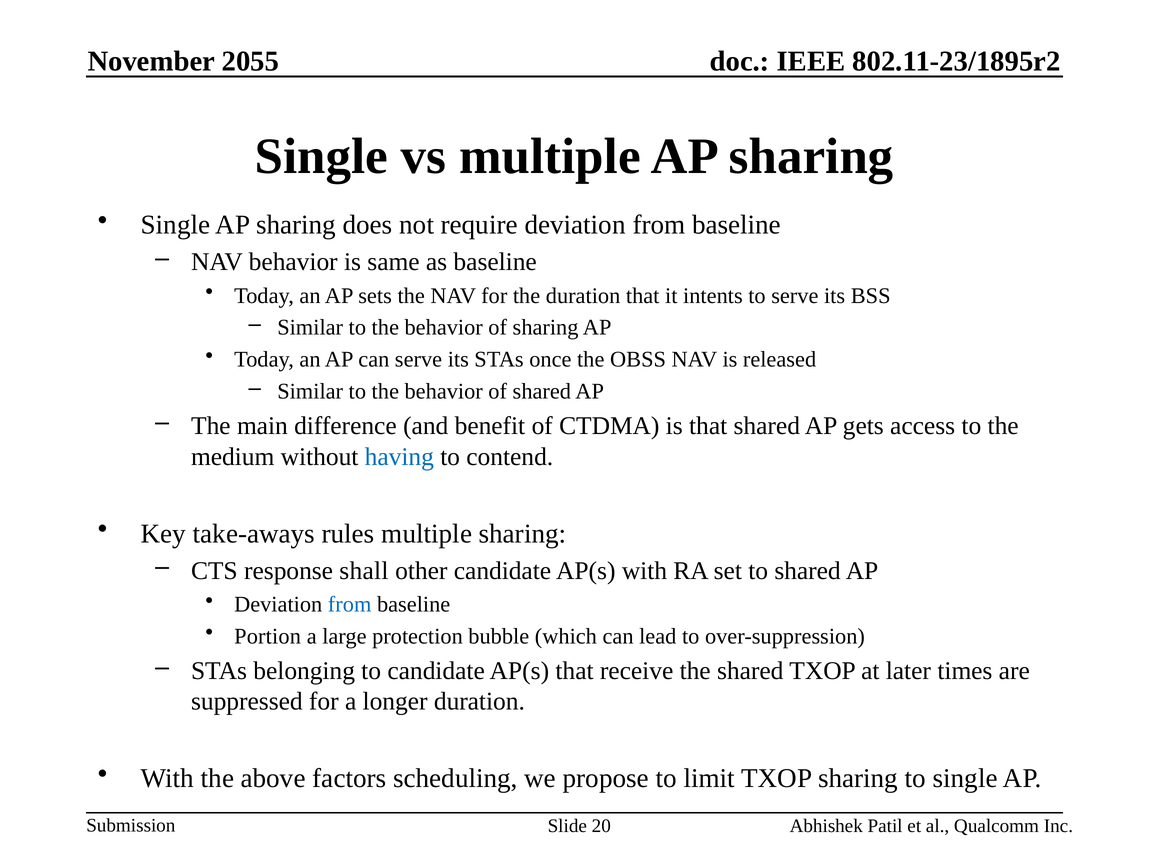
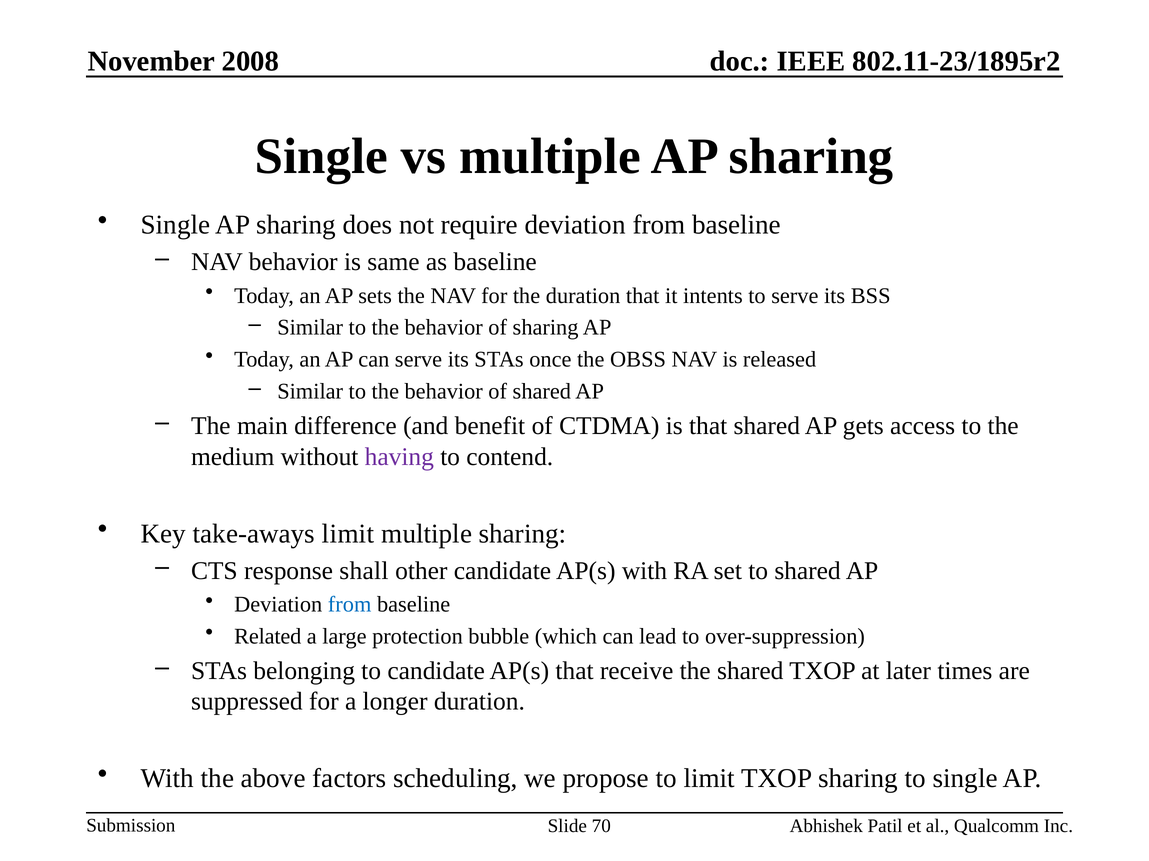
2055: 2055 -> 2008 (250, 61)
having colour: blue -> purple (399, 457)
take-aways rules: rules -> limit (348, 534)
Portion: Portion -> Related (268, 637)
20: 20 -> 70 (601, 826)
